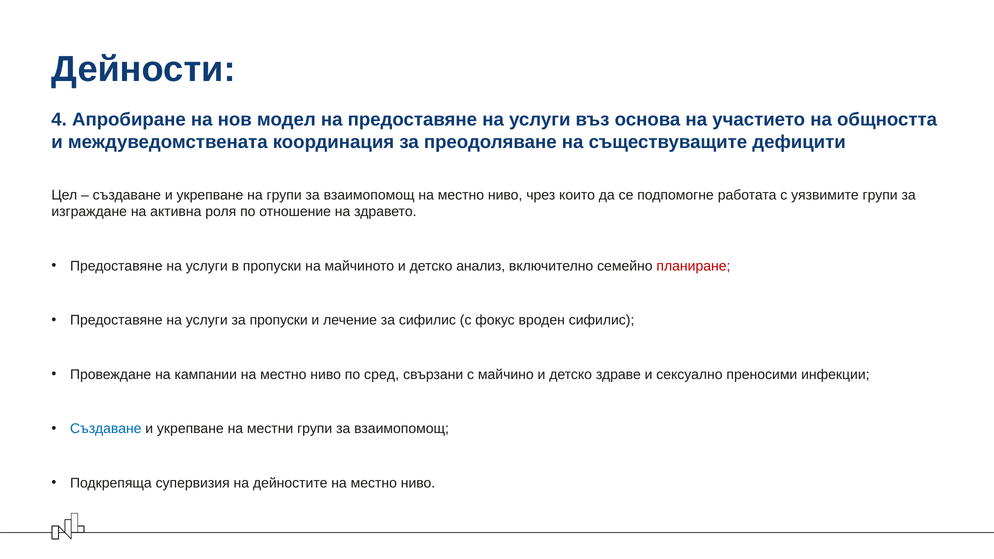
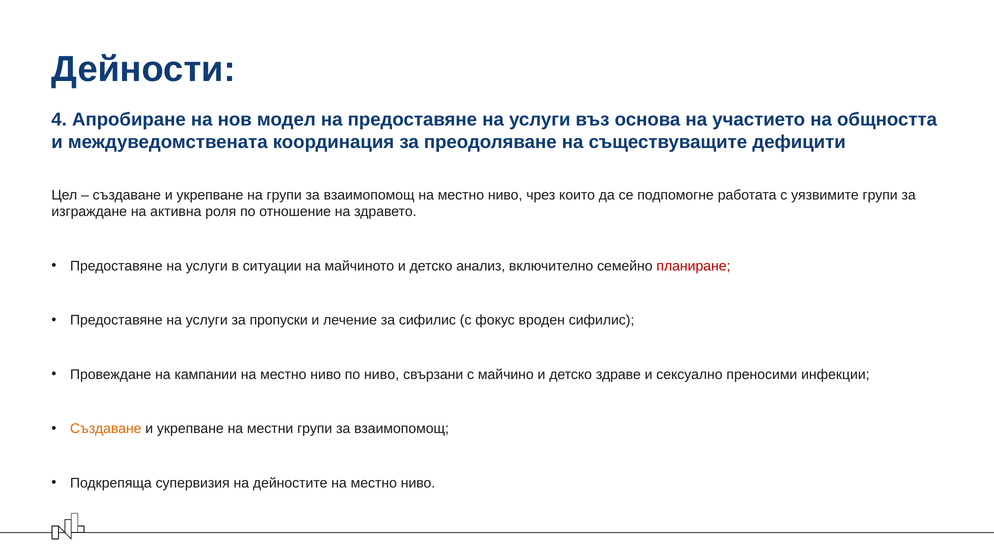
в пропуски: пропуски -> ситуации (272, 266)
по сред: сред -> ниво (382, 375)
Създаване colour: blue -> orange (106, 429)
